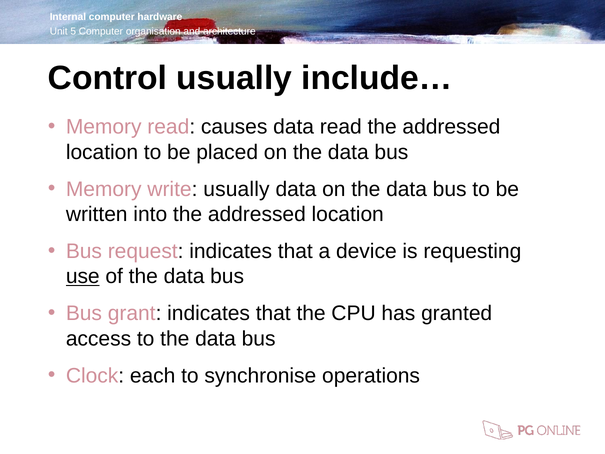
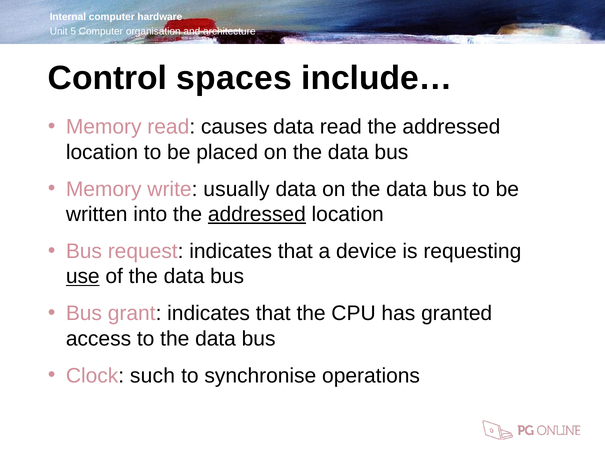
Control usually: usually -> spaces (234, 78)
addressed underline: none -> present (257, 214)
each: each -> such (153, 376)
